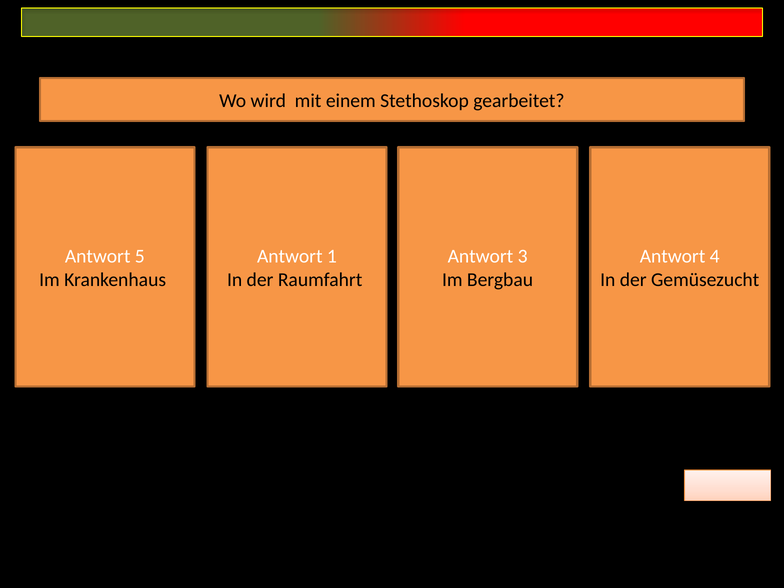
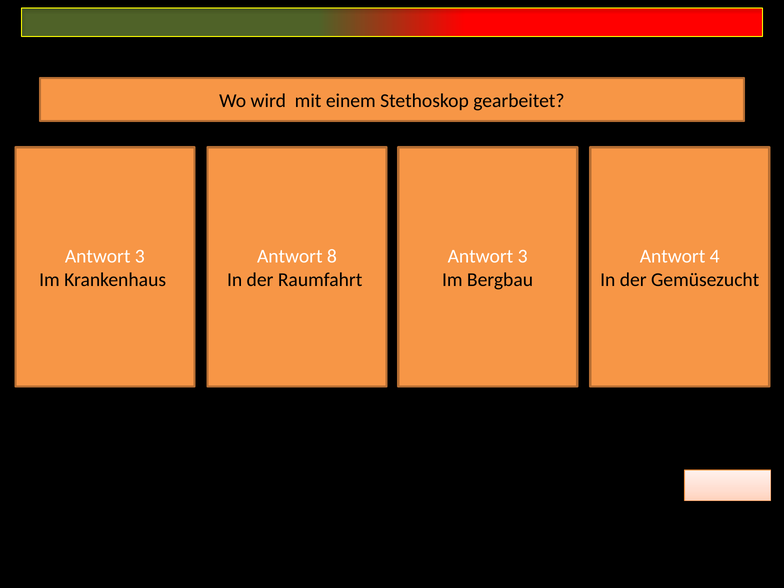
5: 5 -> 3 (140, 257)
1: 1 -> 8 (332, 257)
